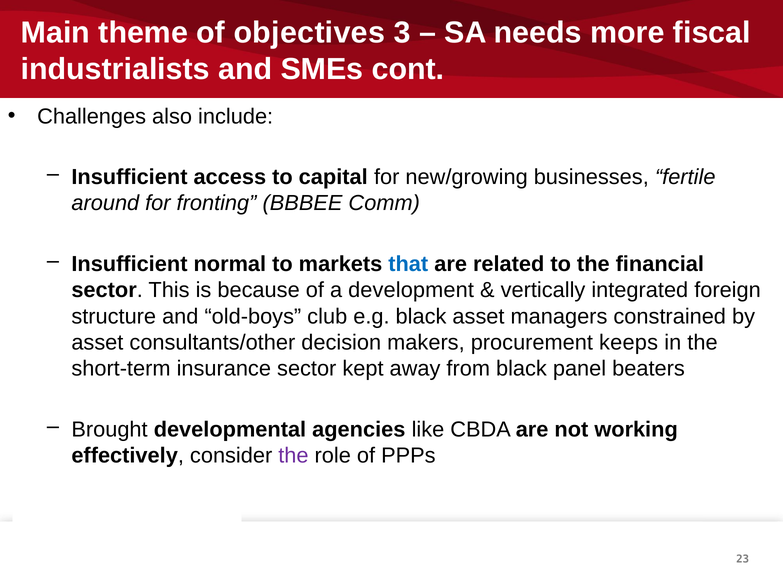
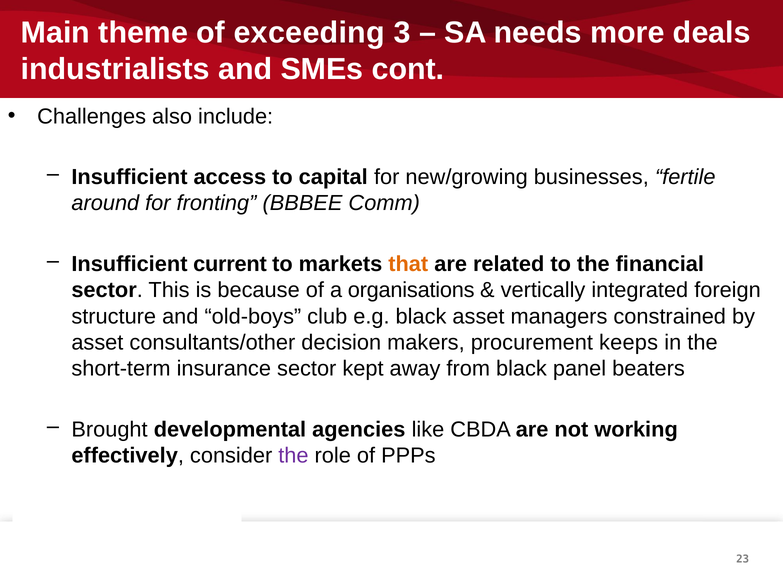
objectives: objectives -> exceeding (309, 33)
fiscal: fiscal -> deals (712, 33)
normal: normal -> current (230, 264)
that colour: blue -> orange (408, 264)
development: development -> organisations (411, 290)
